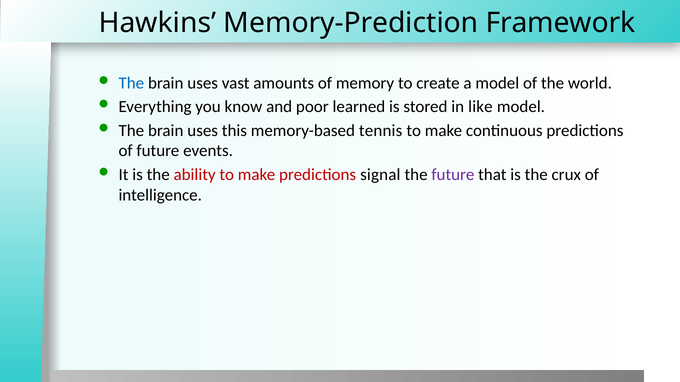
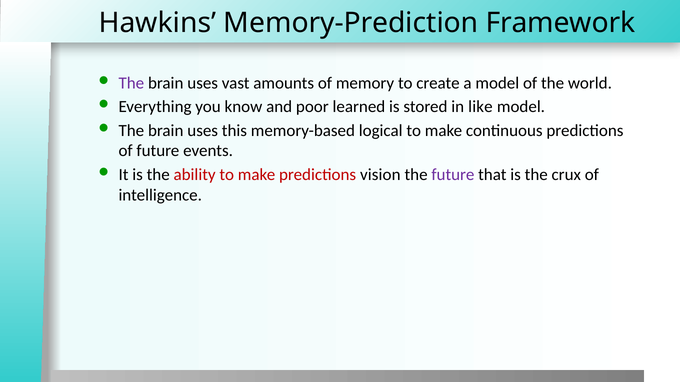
The colour: blue -> purple (131, 83)
tennis: tennis -> logical (381, 131)
signal: signal -> vision (380, 175)
